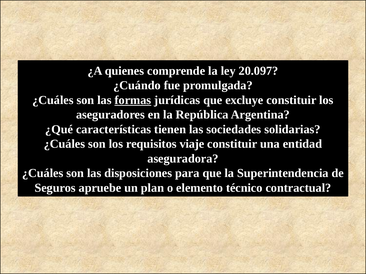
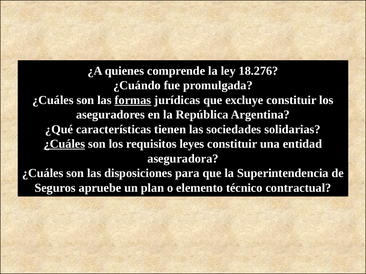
20.097: 20.097 -> 18.276 (259, 71)
¿Cuáles underline: none -> present (64, 144)
viaje: viaje -> leyes (192, 144)
